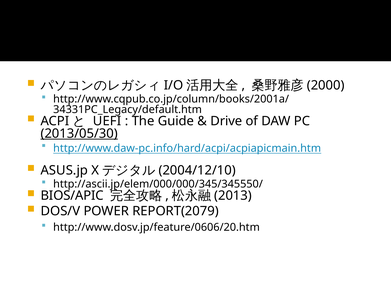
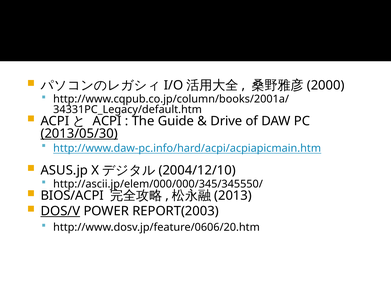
UEFI: UEFI -> ACPI (107, 121)
BIOS/APIC: BIOS/APIC -> BIOS/ACPI (72, 196)
DOS/V underline: none -> present (60, 211)
REPORT(2079: REPORT(2079 -> REPORT(2003 (176, 211)
